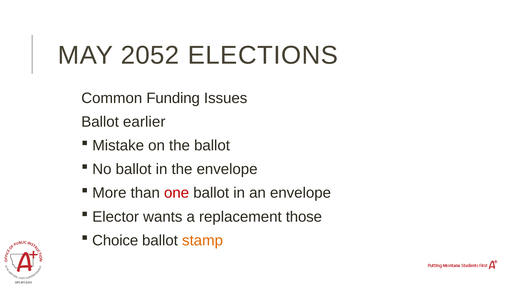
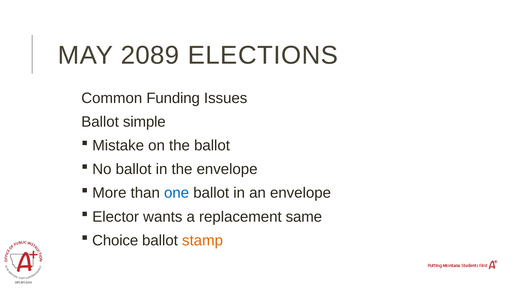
2052: 2052 -> 2089 (150, 55)
earlier: earlier -> simple (144, 122)
one colour: red -> blue (177, 193)
those: those -> same (304, 217)
